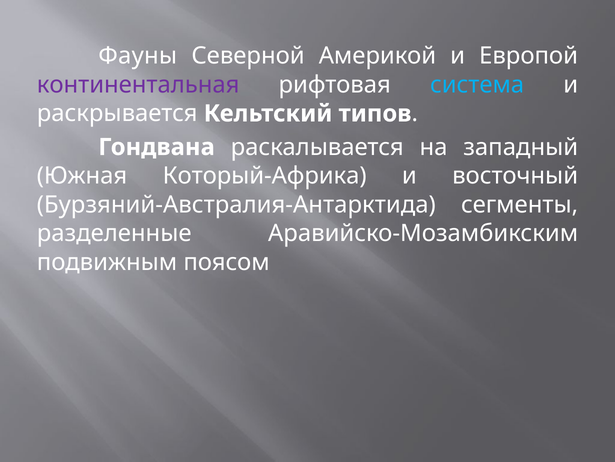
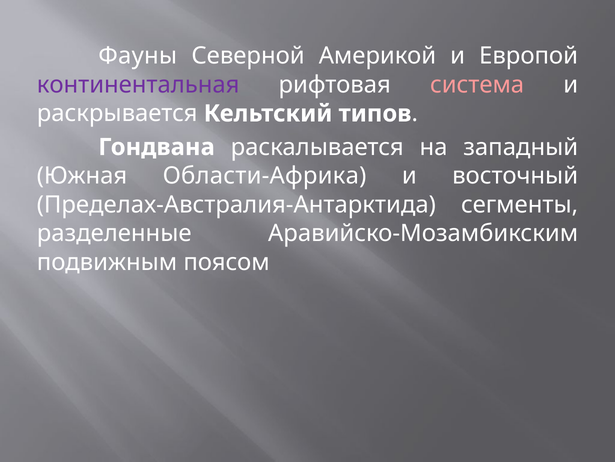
система colour: light blue -> pink (477, 85)
Который-Африка: Который-Африка -> Области-Африка (264, 176)
Бурзяний-Австралия-Антарктида: Бурзяний-Австралия-Антарктида -> Пределах-Австралия-Антарктида (236, 204)
